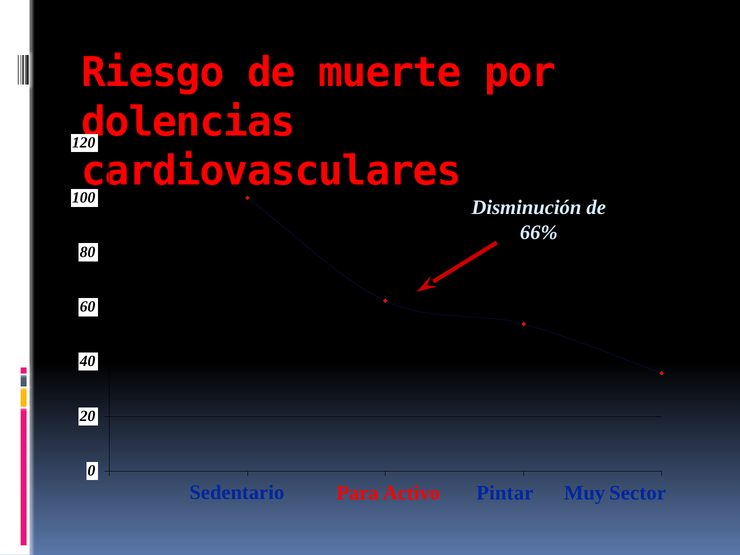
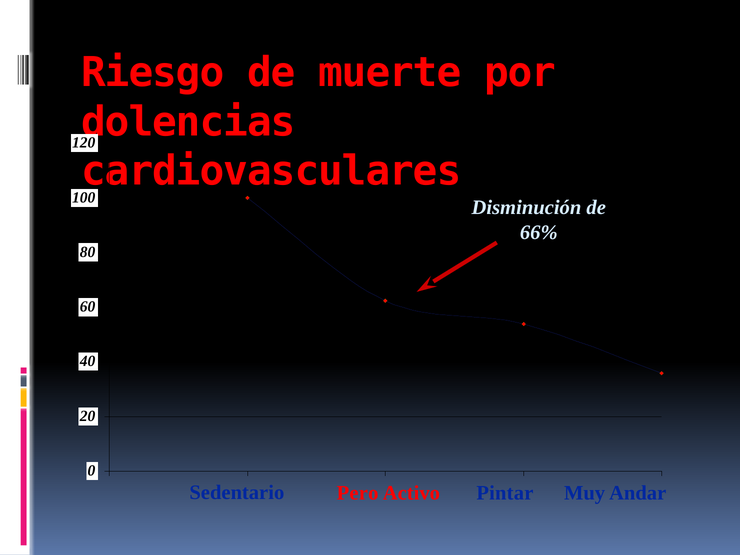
Para: Para -> Pero (358, 493)
Sector: Sector -> Andar (638, 493)
